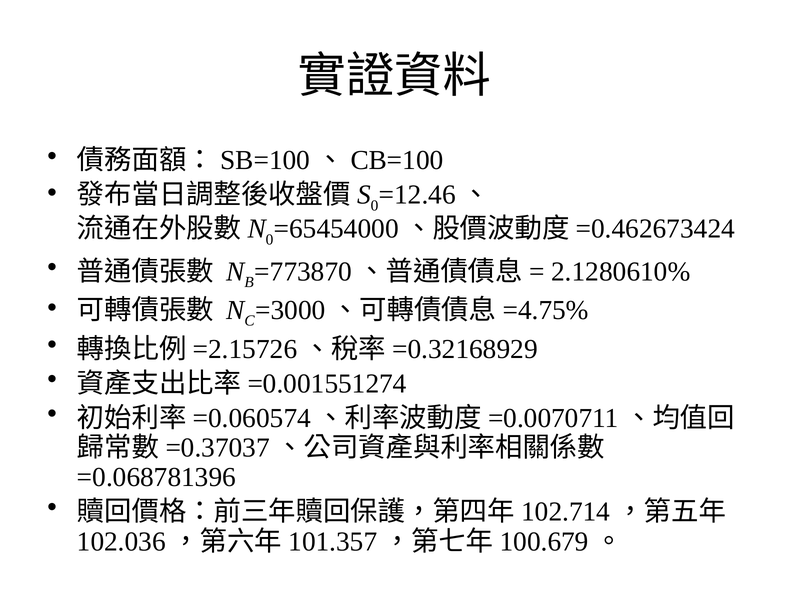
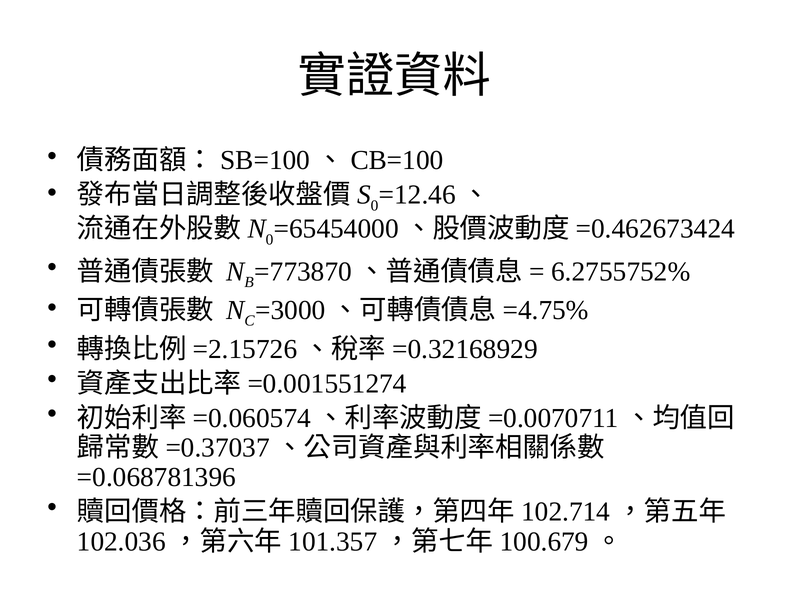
2.1280610%: 2.1280610% -> 6.2755752% (621, 272)
